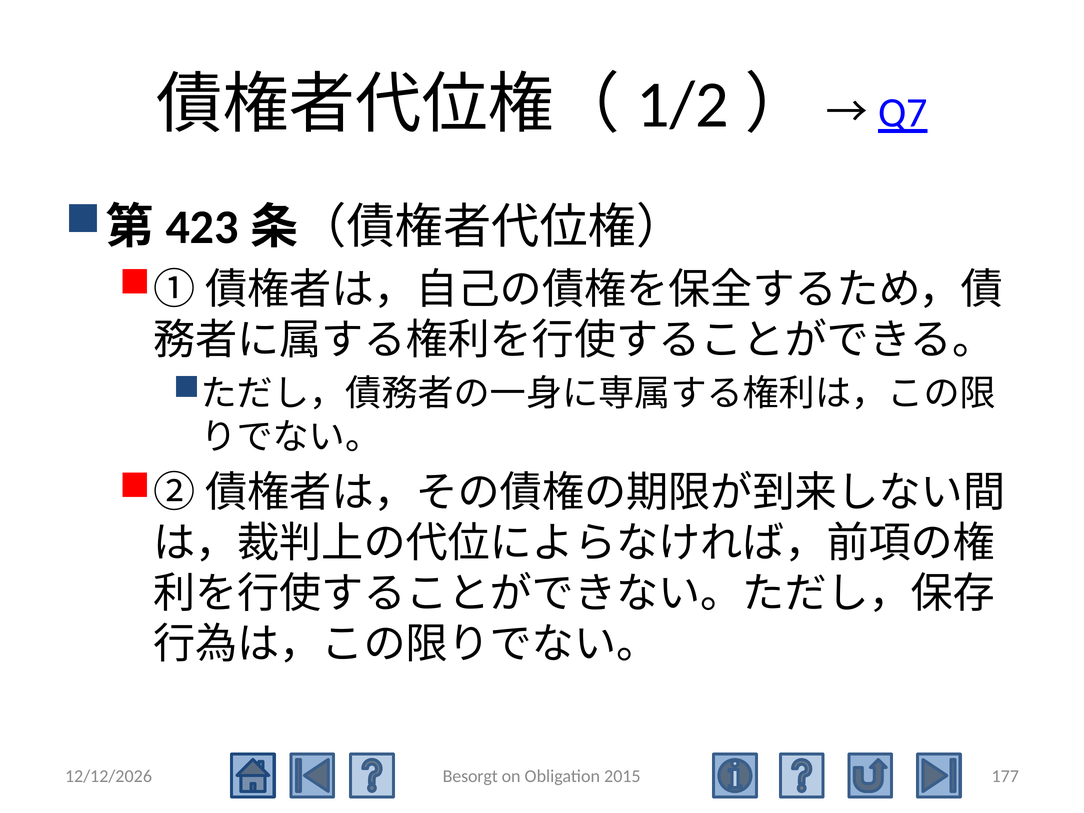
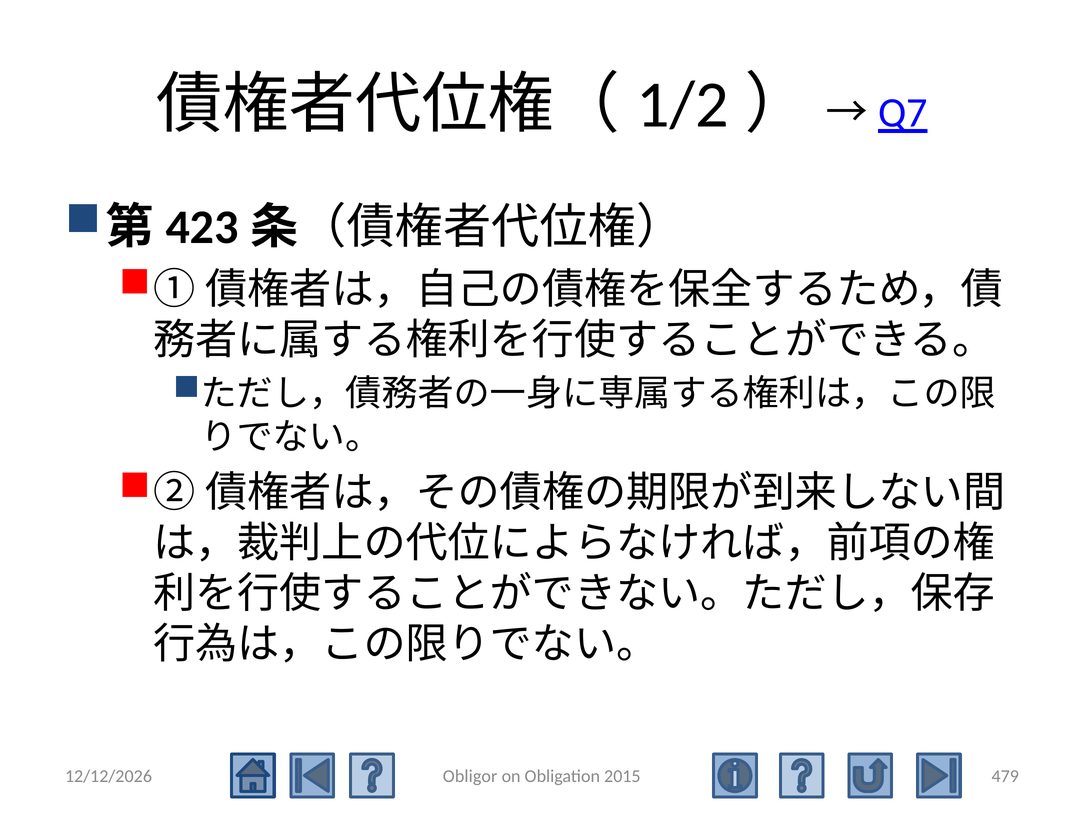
Besorgt: Besorgt -> Obligor (470, 776)
177: 177 -> 479 (1005, 776)
